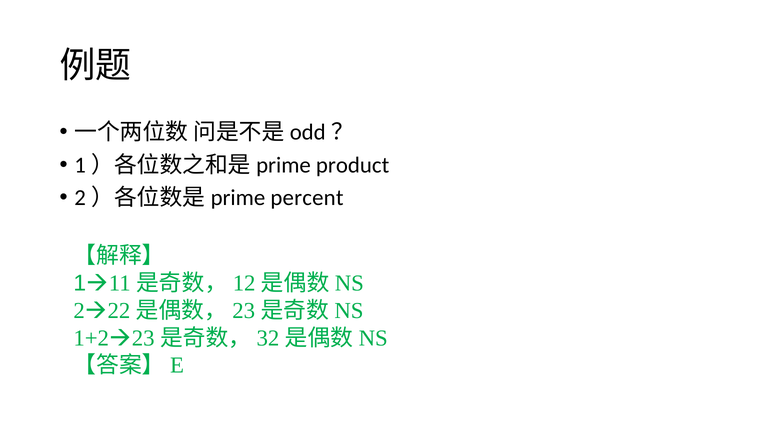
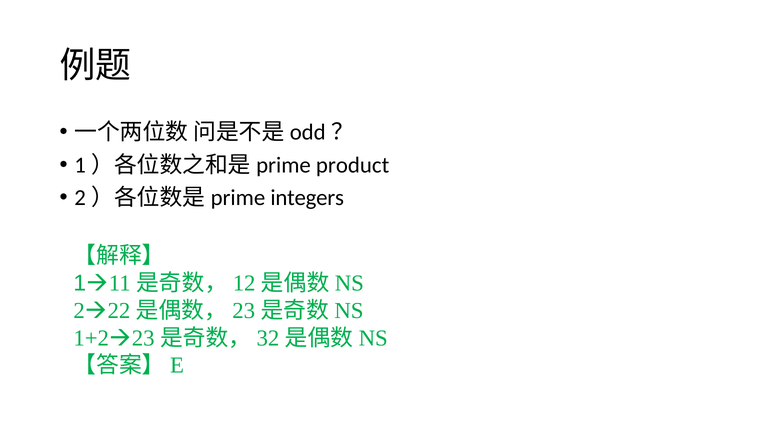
percent: percent -> integers (307, 198)
